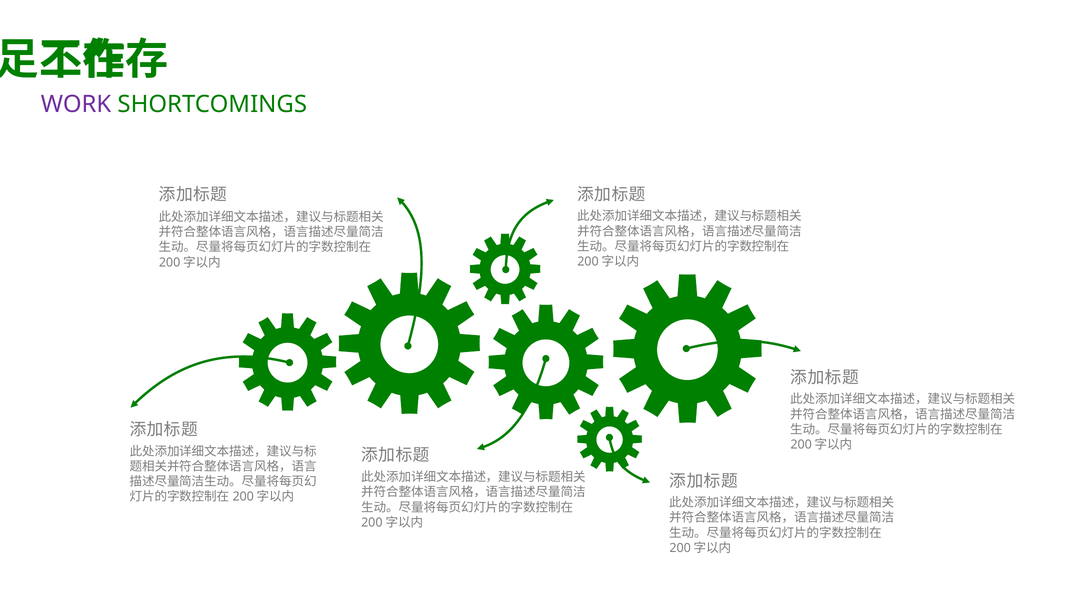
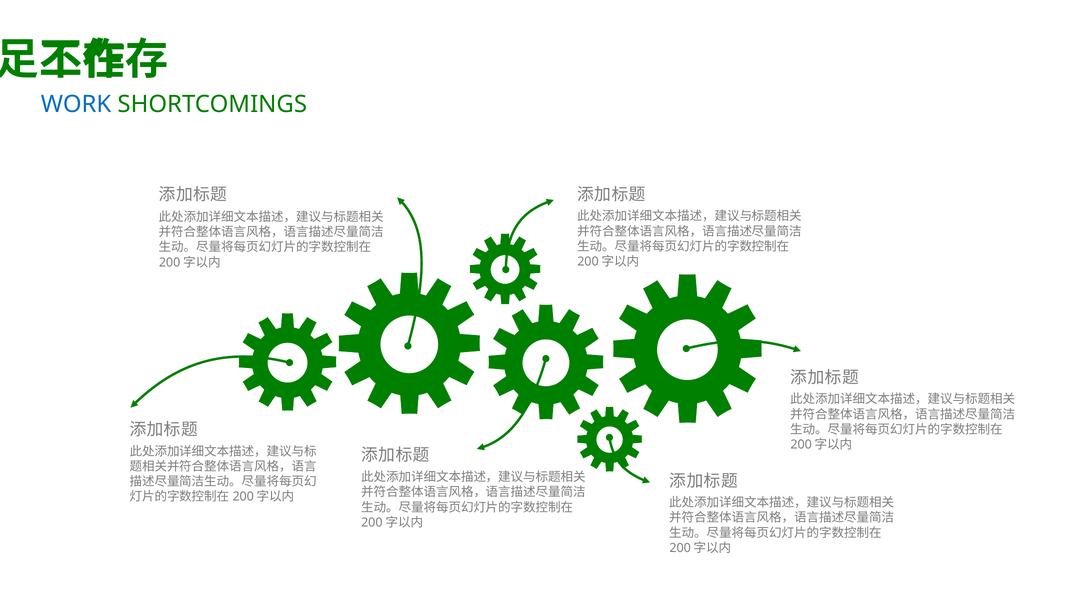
WORK colour: purple -> blue (76, 104)
